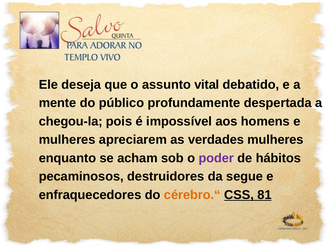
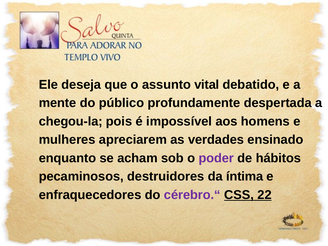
verdades mulheres: mulheres -> ensinado (275, 140)
segue: segue -> íntima (245, 176)
cérebro.“ colour: orange -> purple (192, 195)
81: 81 -> 22 (265, 195)
